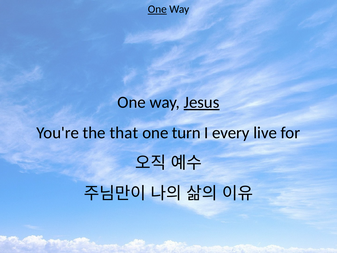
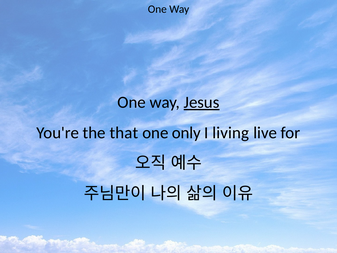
One underline: present -> none (157, 9)
turn: turn -> only (186, 133)
every: every -> living (231, 133)
